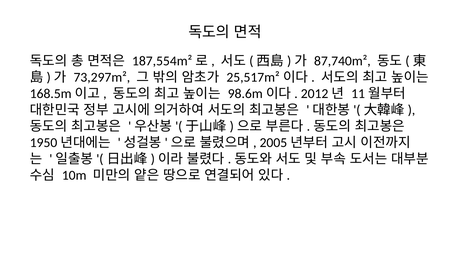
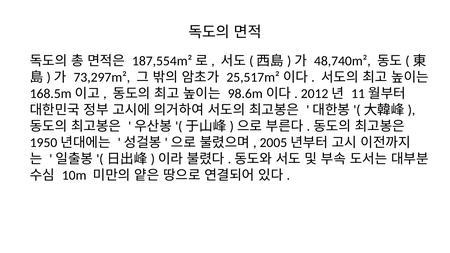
87,740m²: 87,740m² -> 48,740m² (342, 61)
